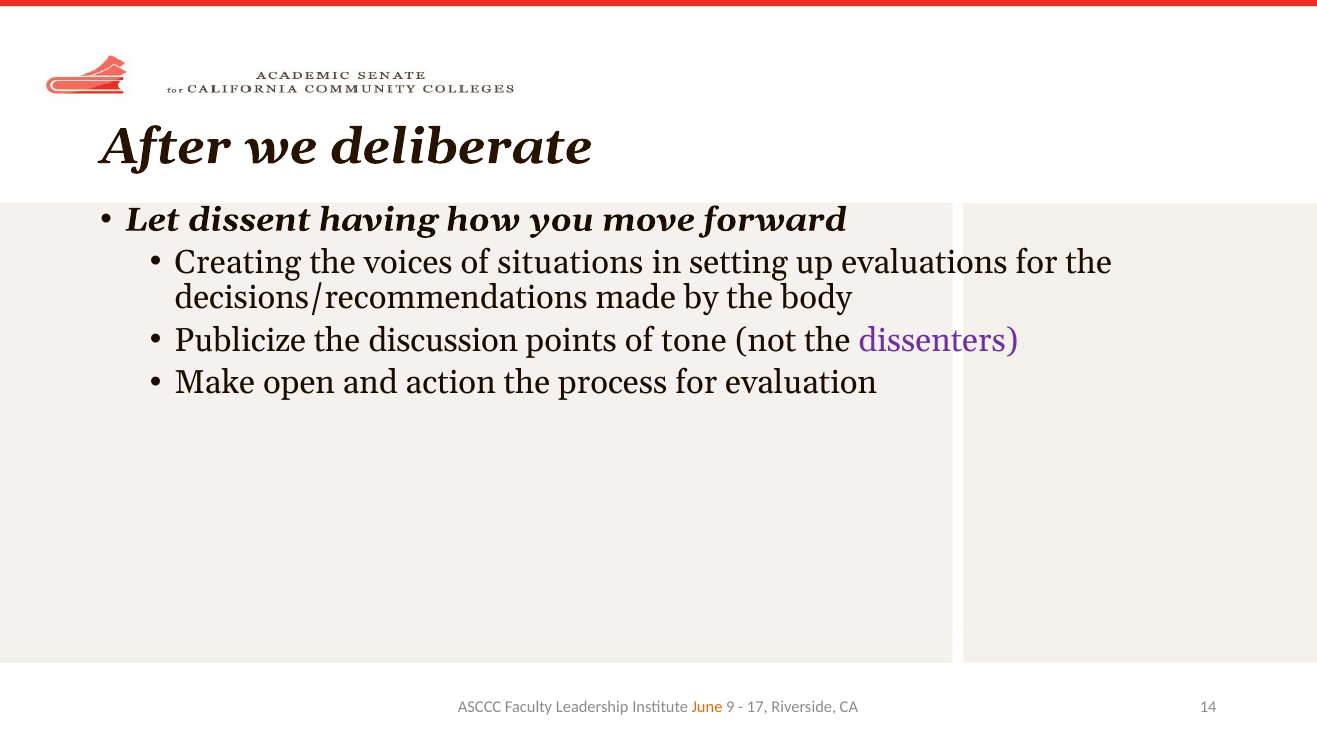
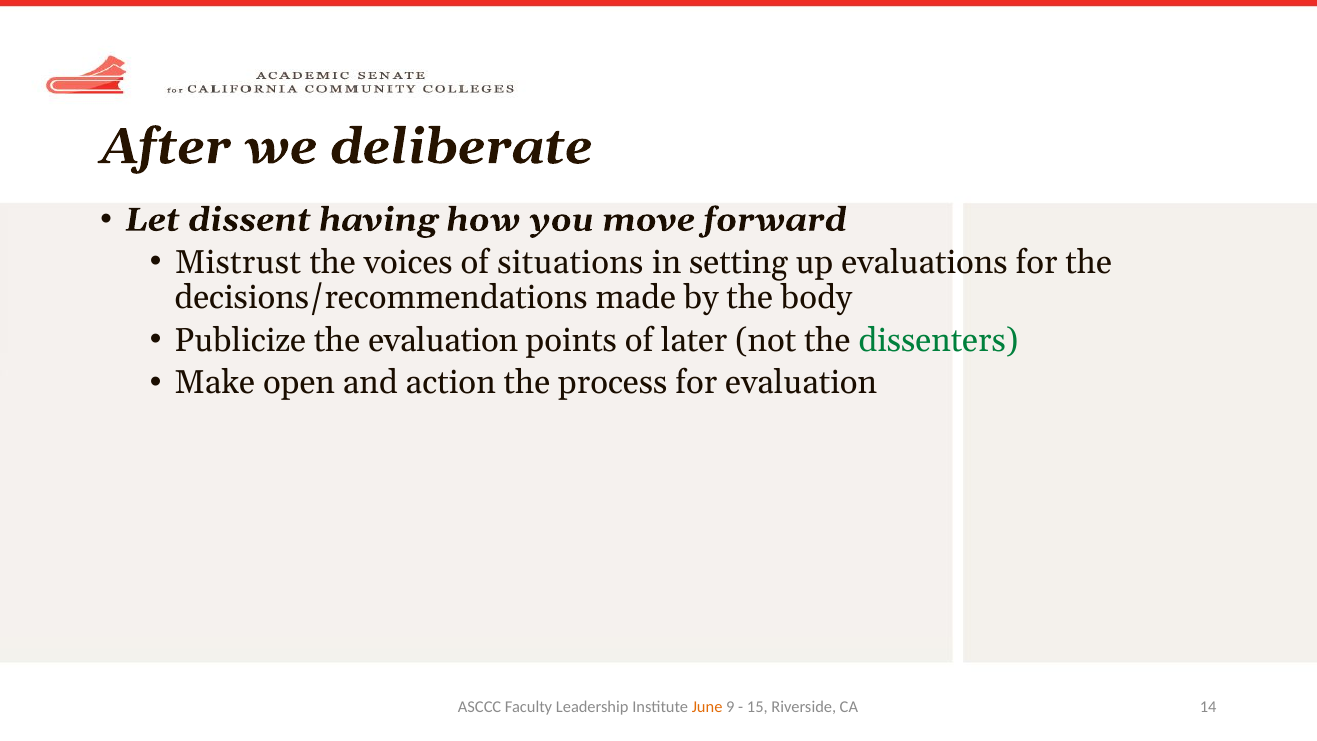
Creating: Creating -> Mistrust (238, 262)
the discussion: discussion -> evaluation (443, 340)
tone: tone -> later (694, 340)
dissenters colour: purple -> green (938, 340)
17: 17 -> 15 (757, 707)
